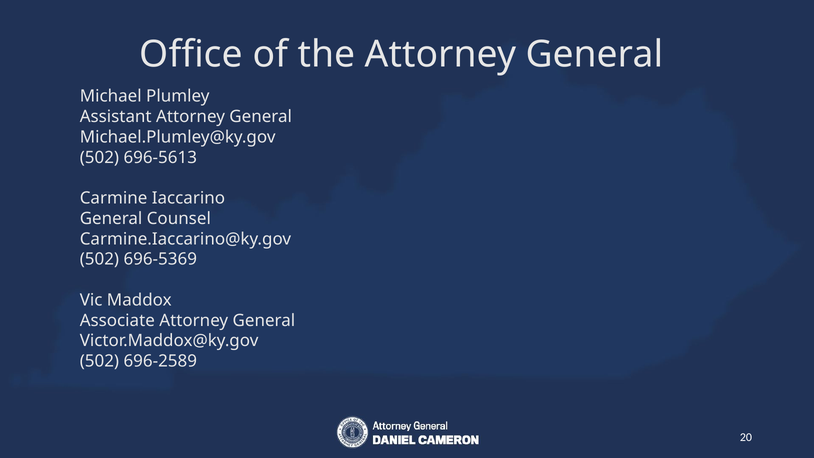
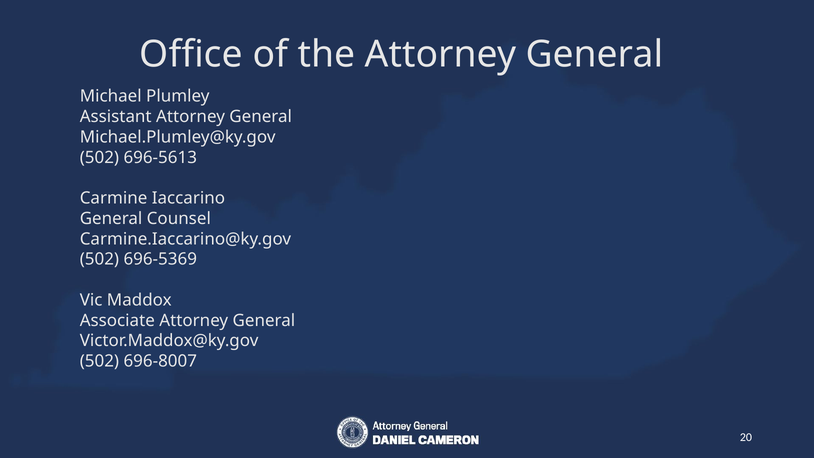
696-2589: 696-2589 -> 696-8007 (160, 361)
